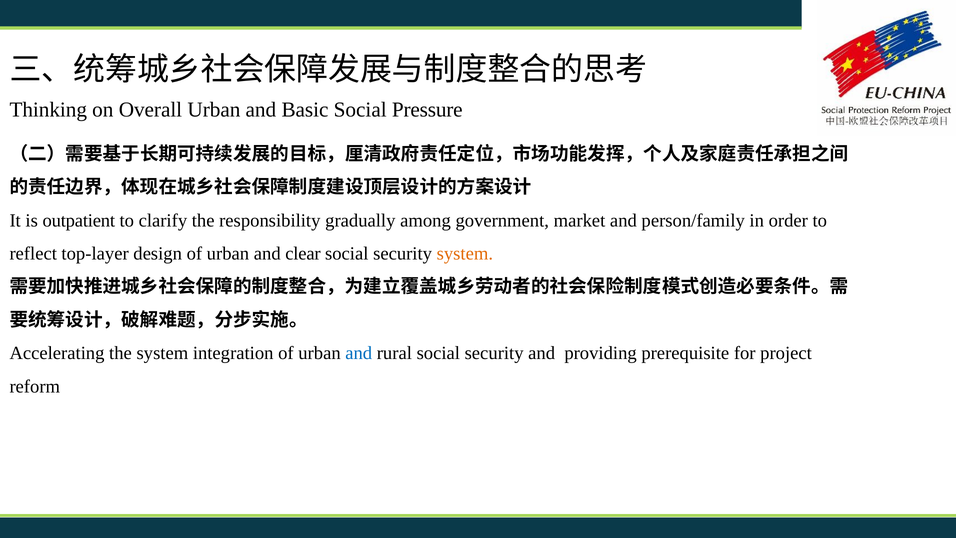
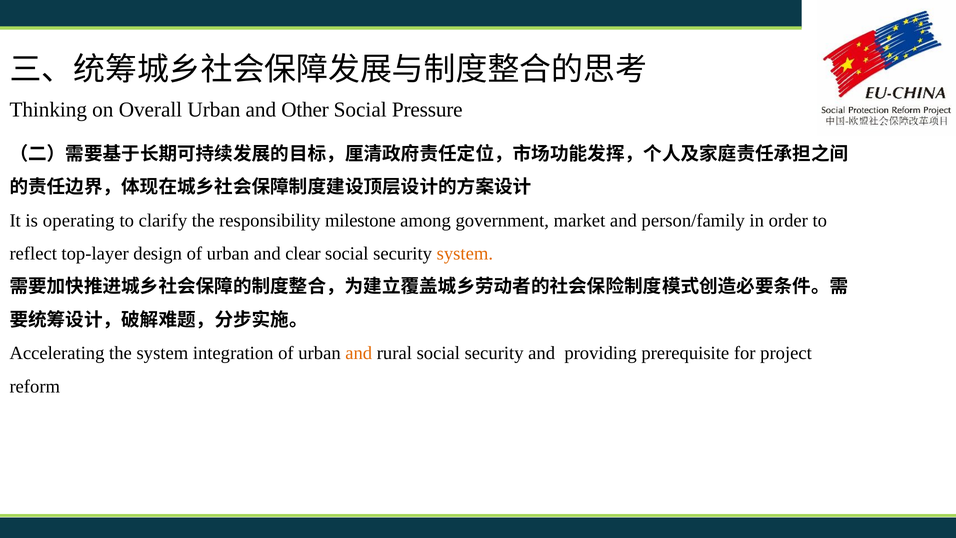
Basic: Basic -> Other (305, 110)
outpatient: outpatient -> operating (79, 220)
gradually: gradually -> milestone (360, 220)
and colour: blue -> orange (359, 353)
